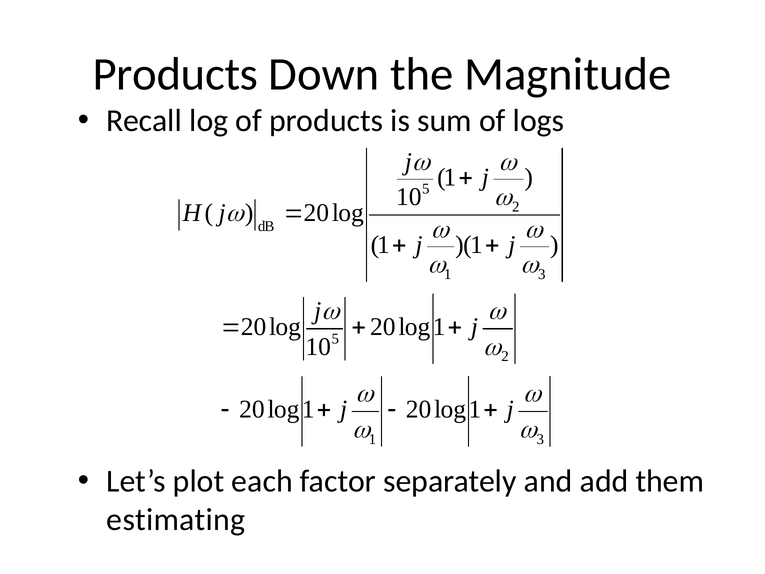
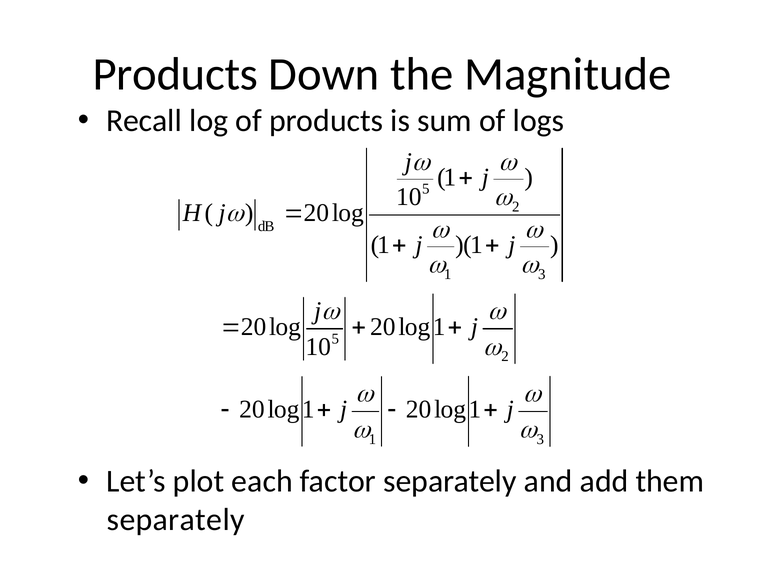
estimating: estimating -> separately (176, 520)
